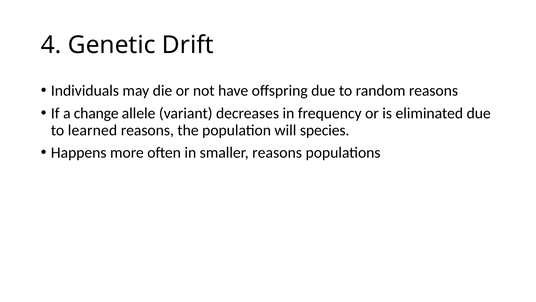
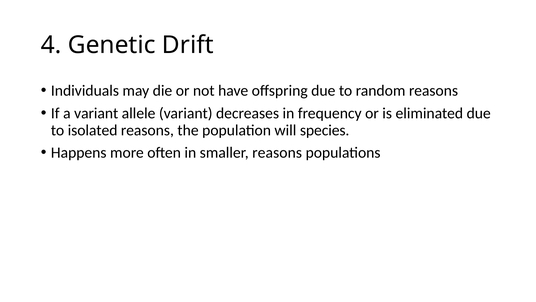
a change: change -> variant (96, 113)
learned: learned -> isolated (93, 130)
